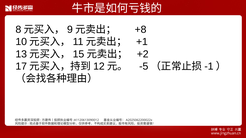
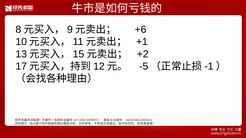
+8: +8 -> +6 (141, 30)
